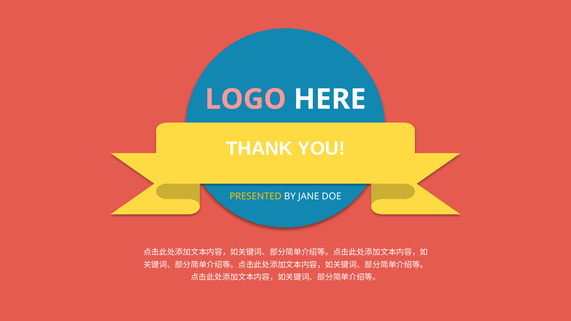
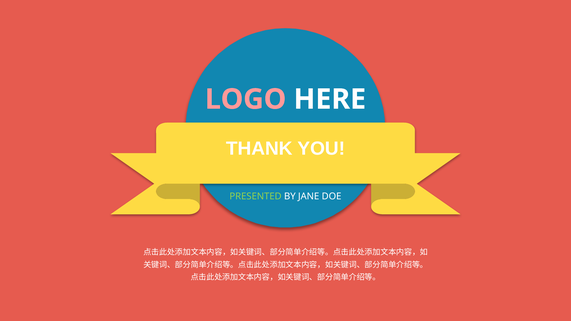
PRESENTED colour: yellow -> light green (256, 196)
